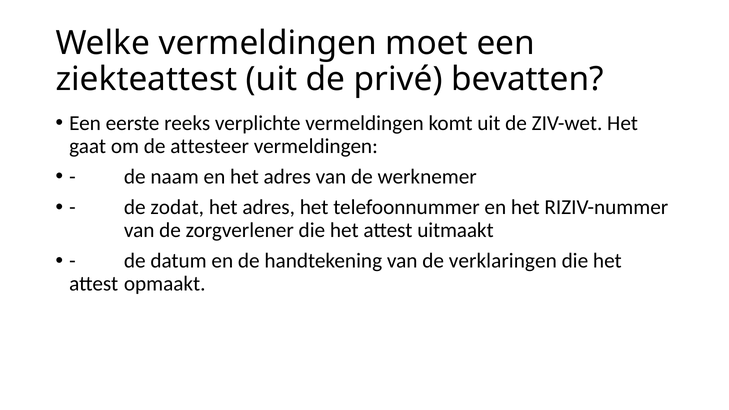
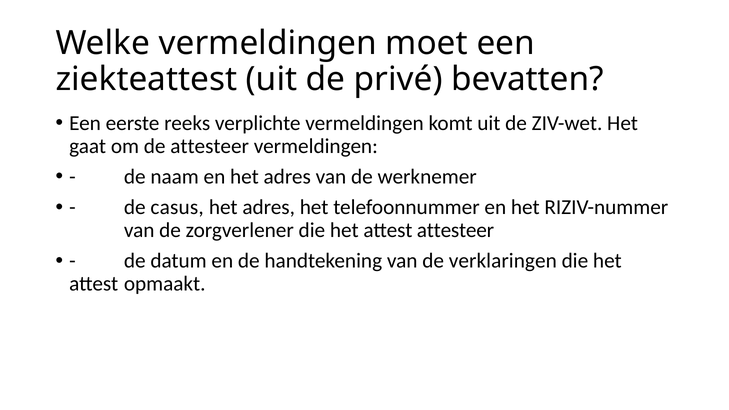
zodat: zodat -> casus (177, 207)
attest uitmaakt: uitmaakt -> attesteer (455, 230)
